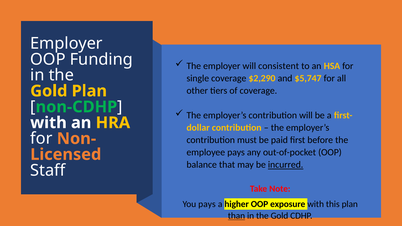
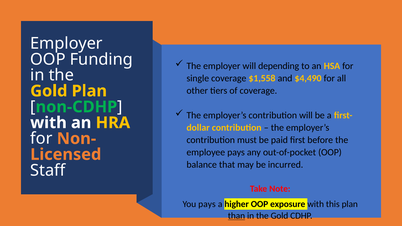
consistent: consistent -> depending (279, 66)
$2,290: $2,290 -> $1,558 (262, 78)
$5,747: $5,747 -> $4,490 (308, 78)
incurred underline: present -> none (286, 165)
